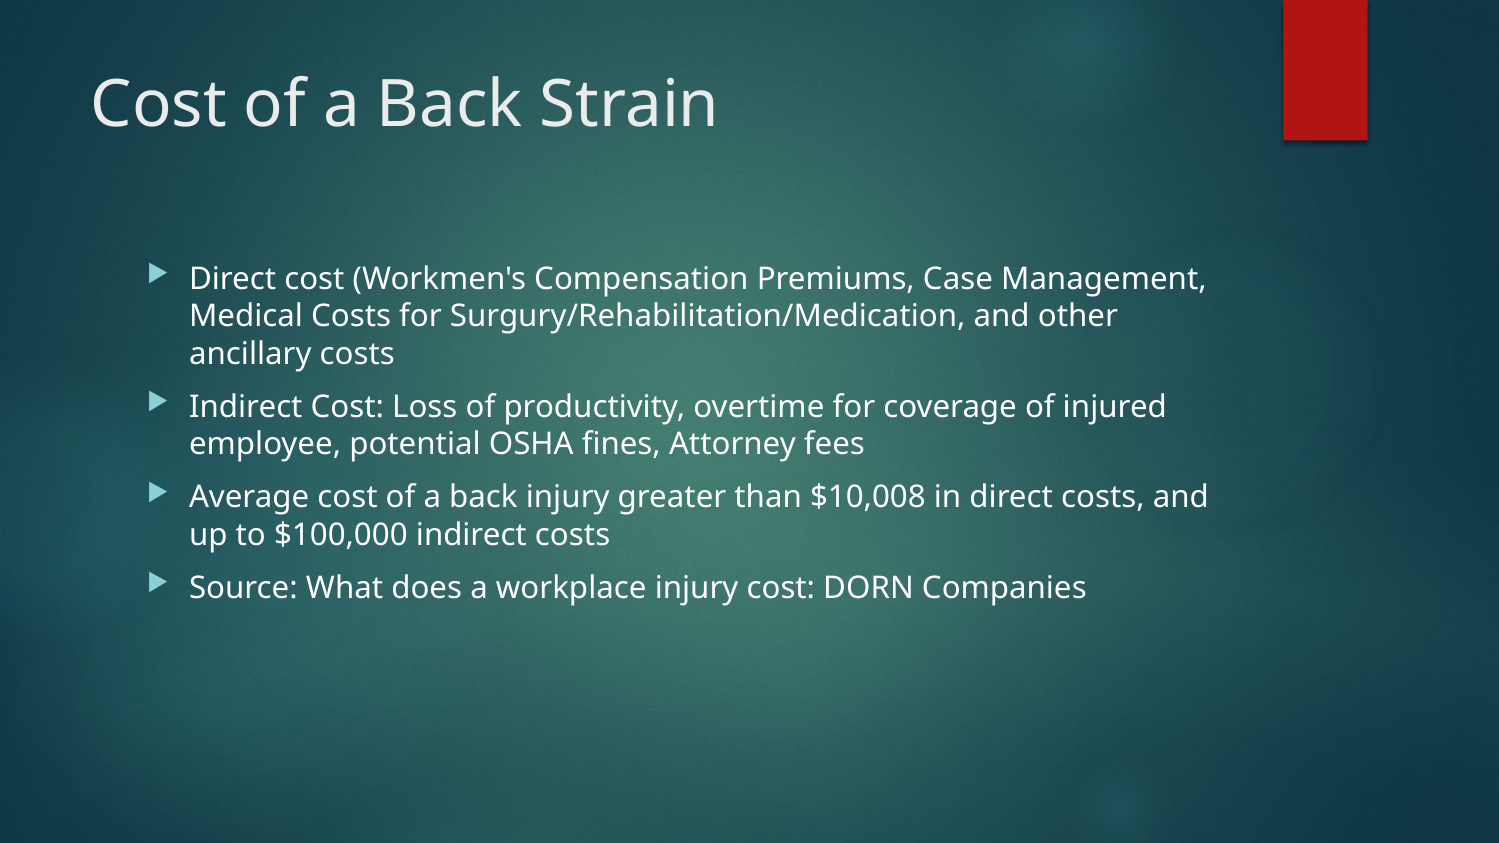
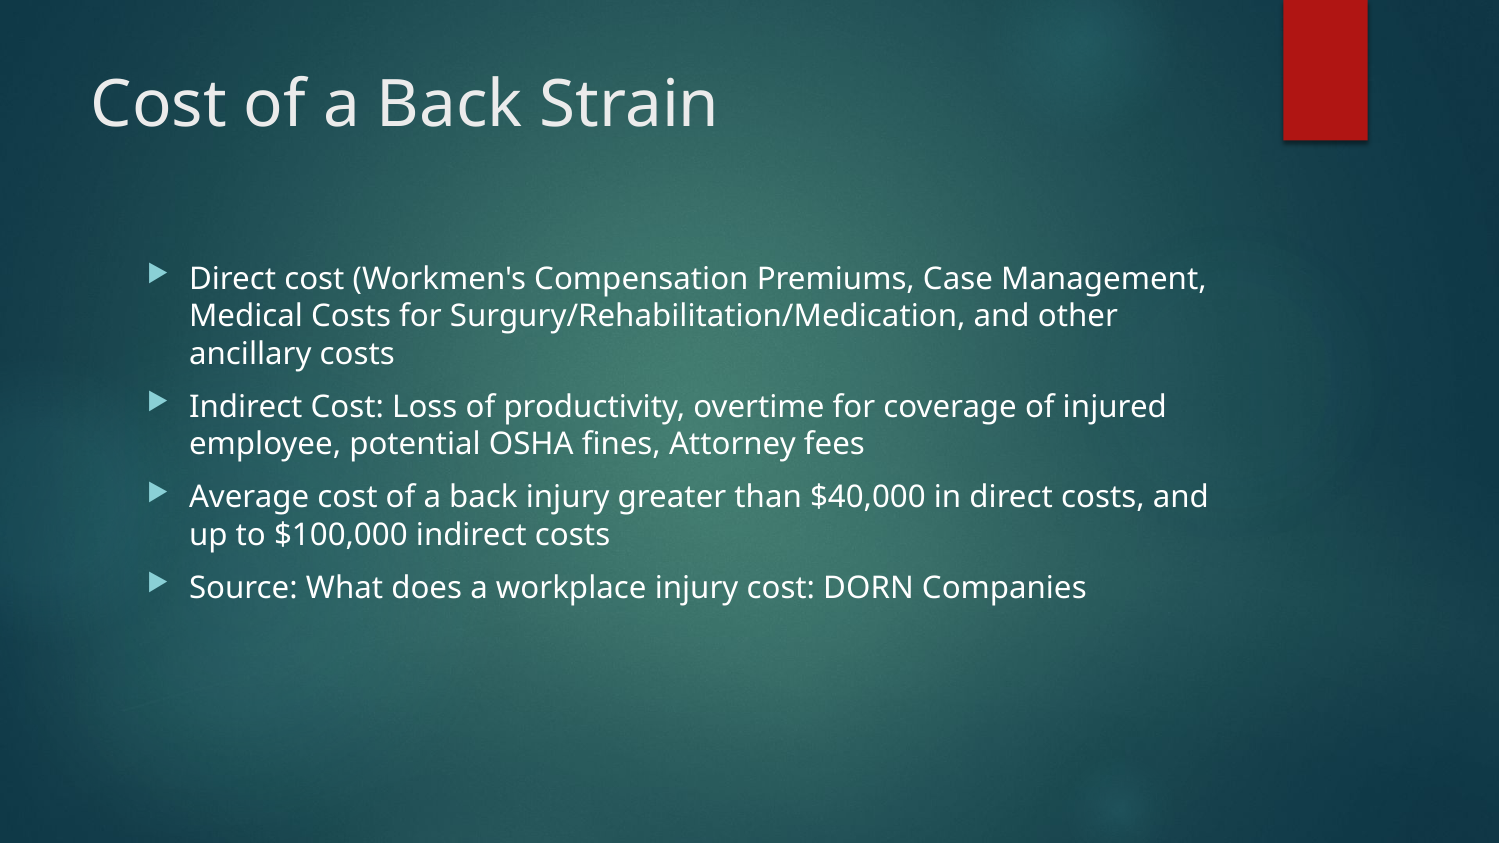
$10,008: $10,008 -> $40,000 (868, 498)
